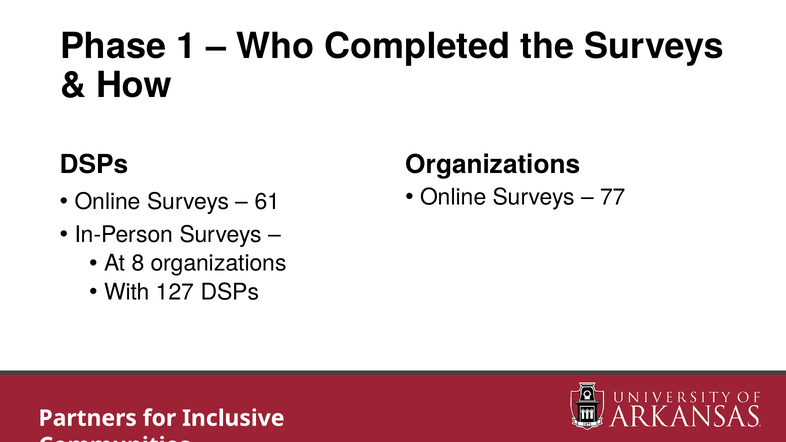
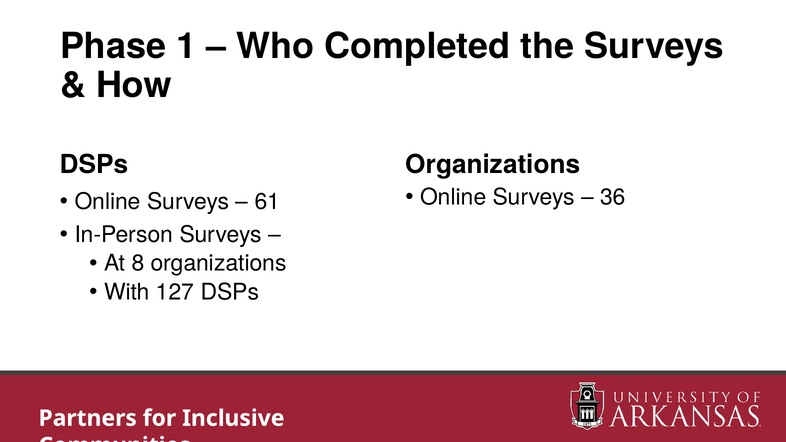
77: 77 -> 36 (613, 197)
